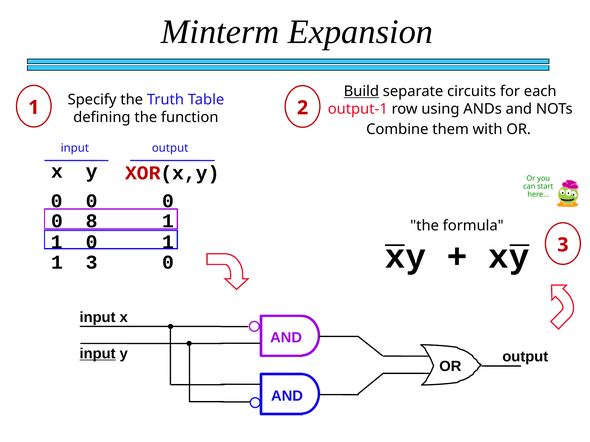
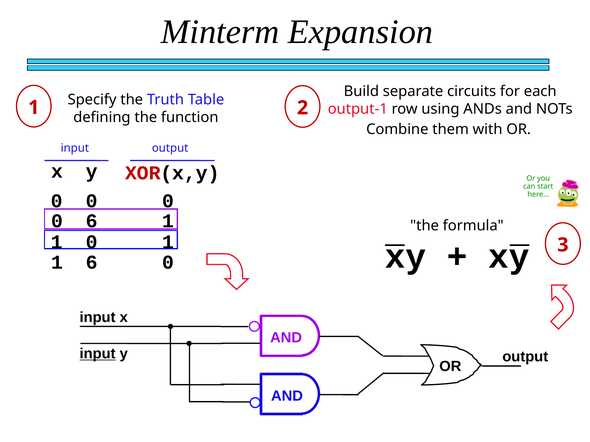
Build underline: present -> none (361, 91)
0 8: 8 -> 6 (92, 221)
1 3: 3 -> 6 (92, 263)
